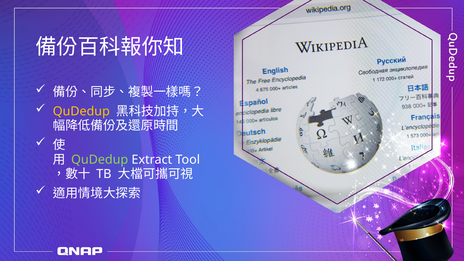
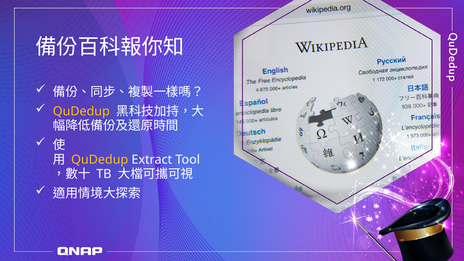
QuDedup colour: light green -> yellow (100, 160)
